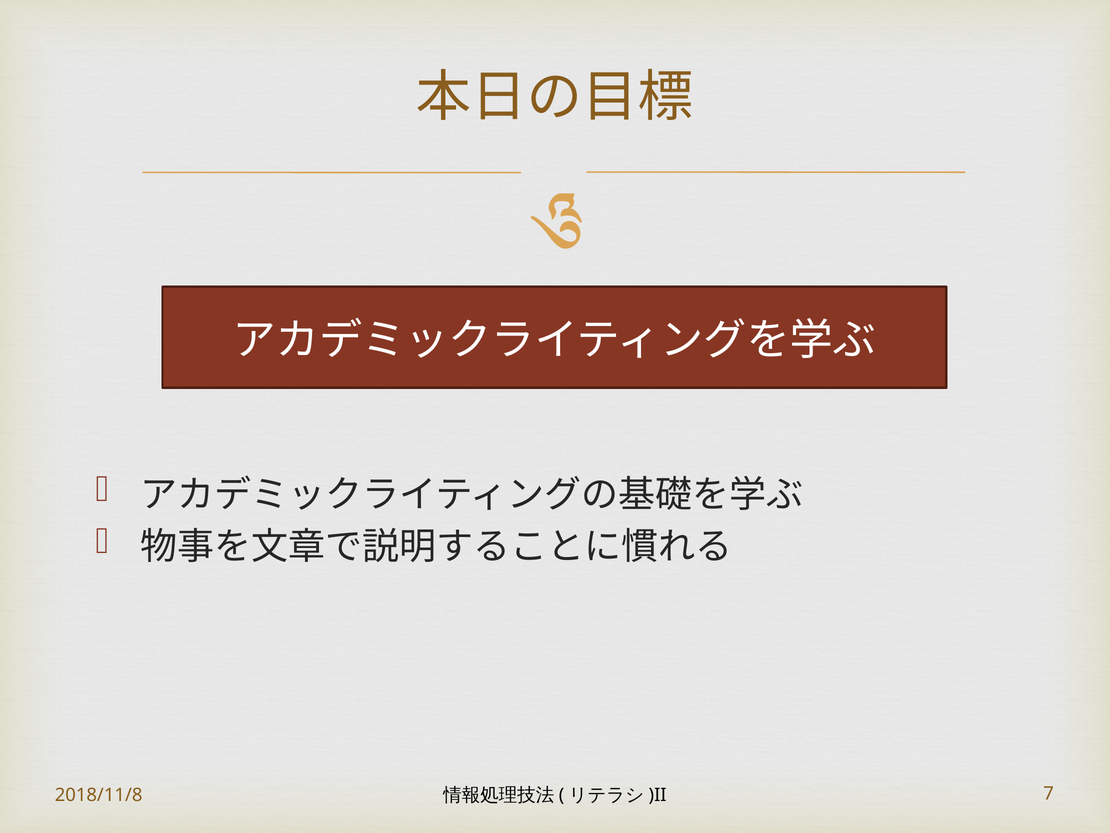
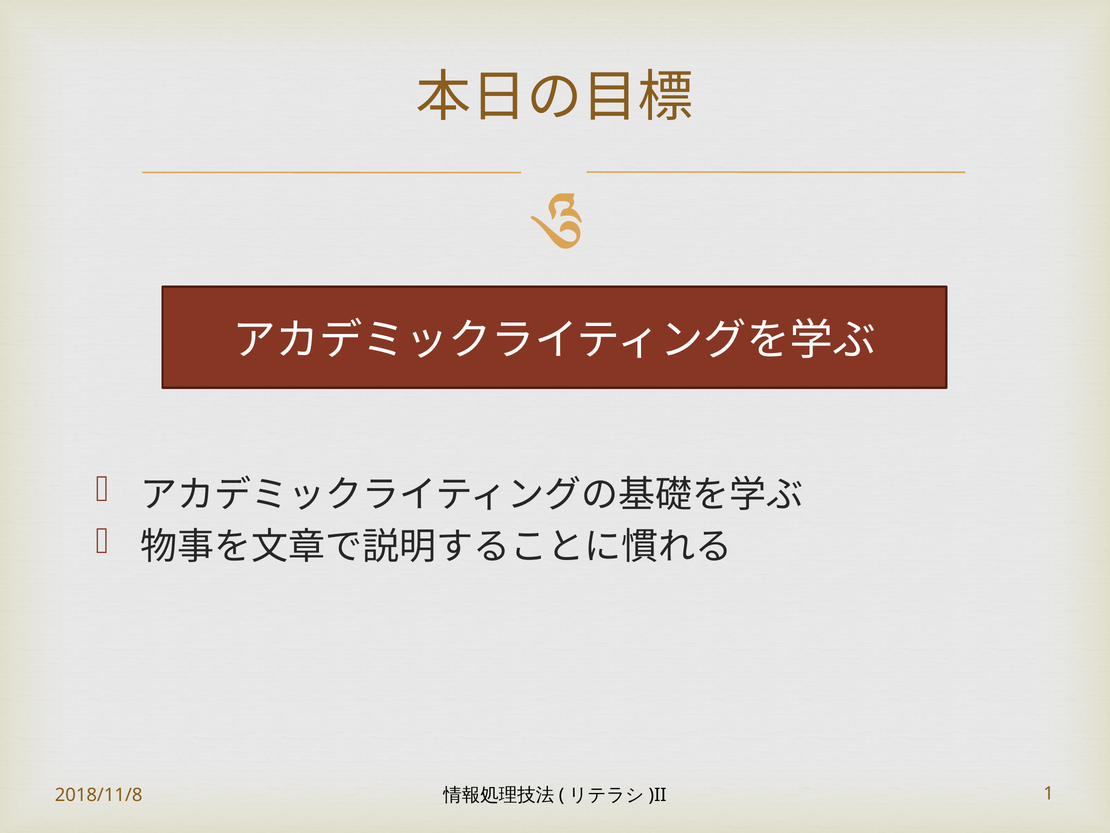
7: 7 -> 1 (1049, 793)
